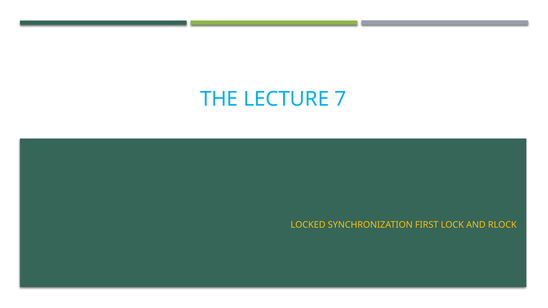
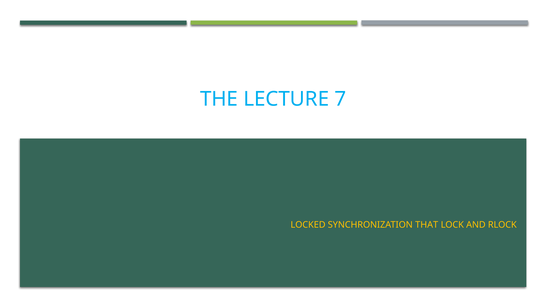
FIRST: FIRST -> THAT (427, 225)
